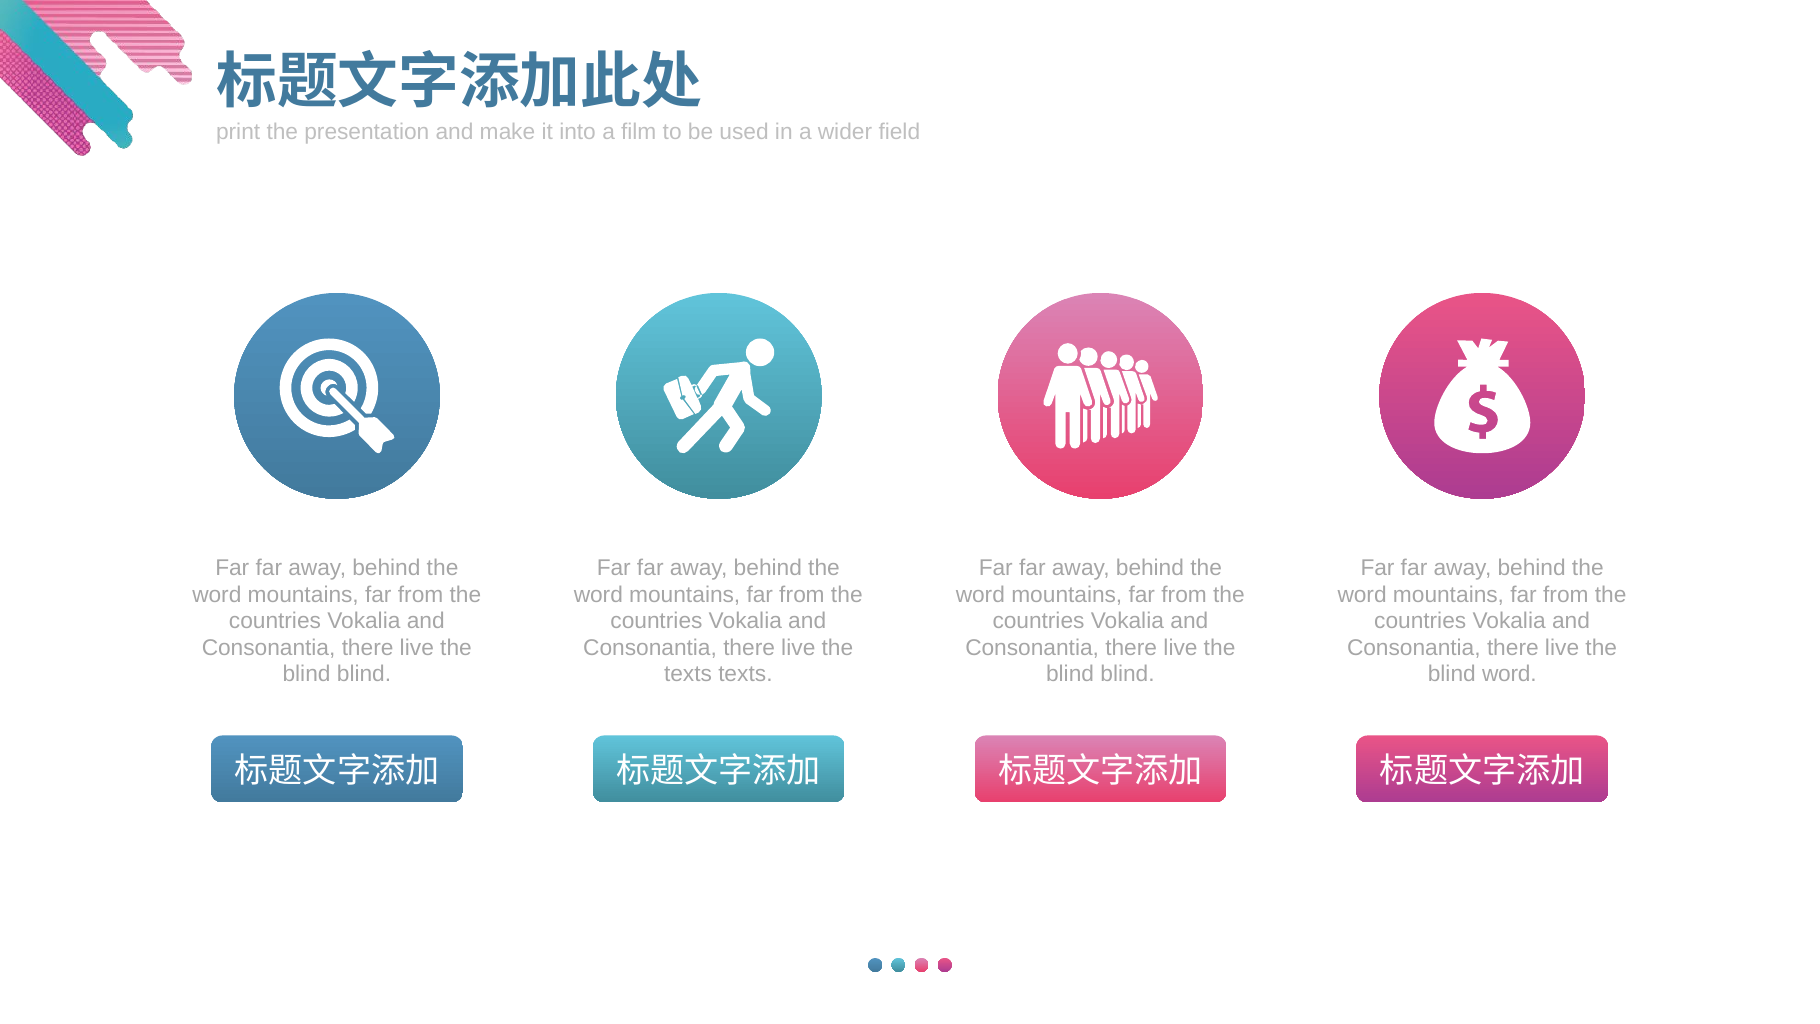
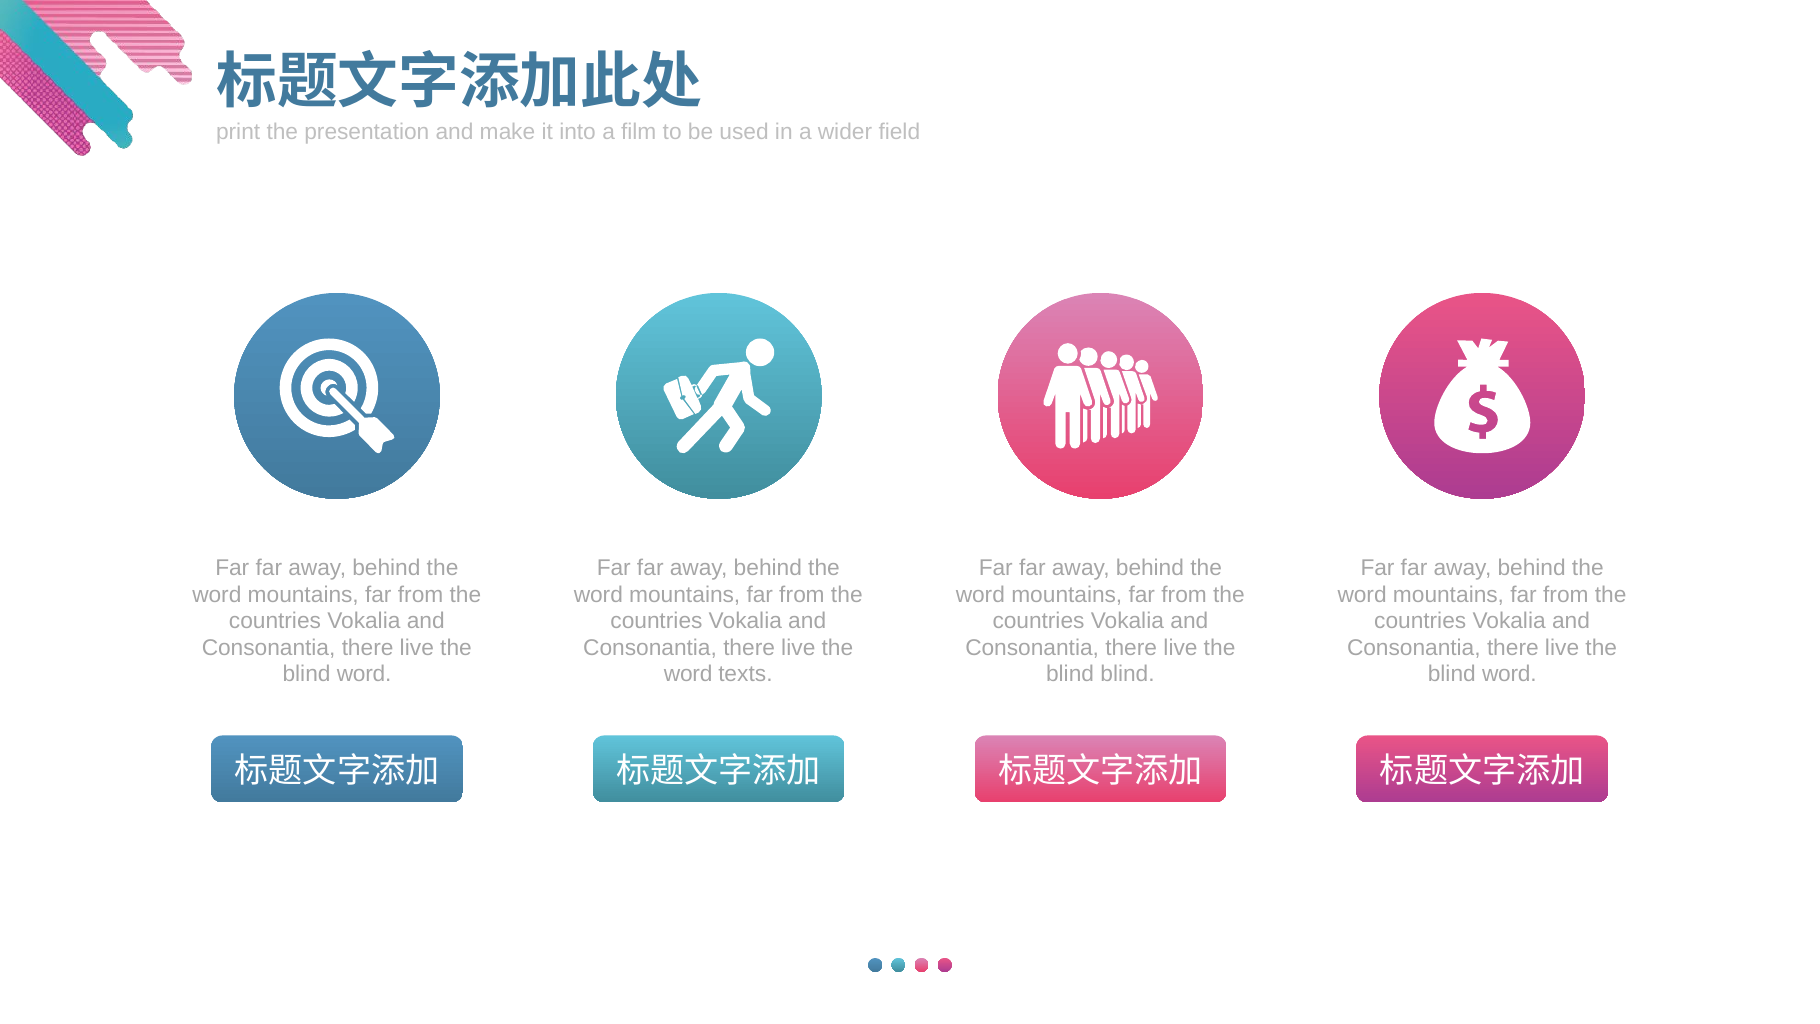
blind: blind -> word (364, 674)
texts: texts -> word (688, 674)
